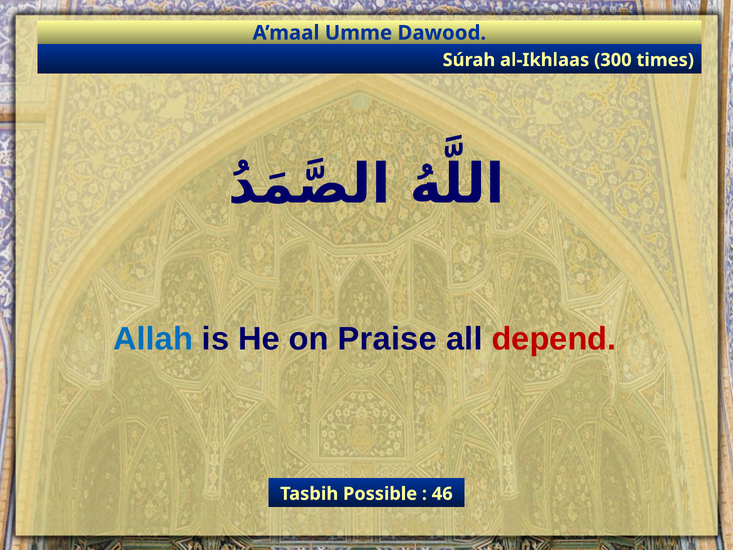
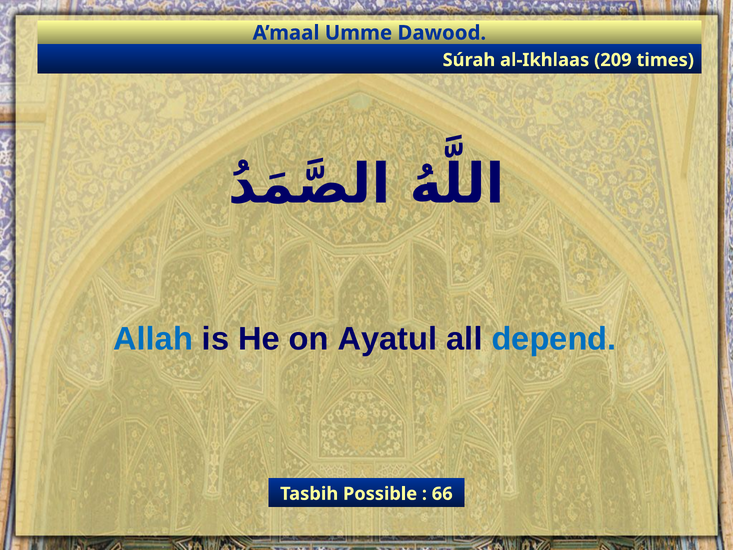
300: 300 -> 209 (613, 60)
Praise: Praise -> Ayatul (387, 339)
depend colour: red -> blue (554, 339)
46: 46 -> 66 (442, 494)
